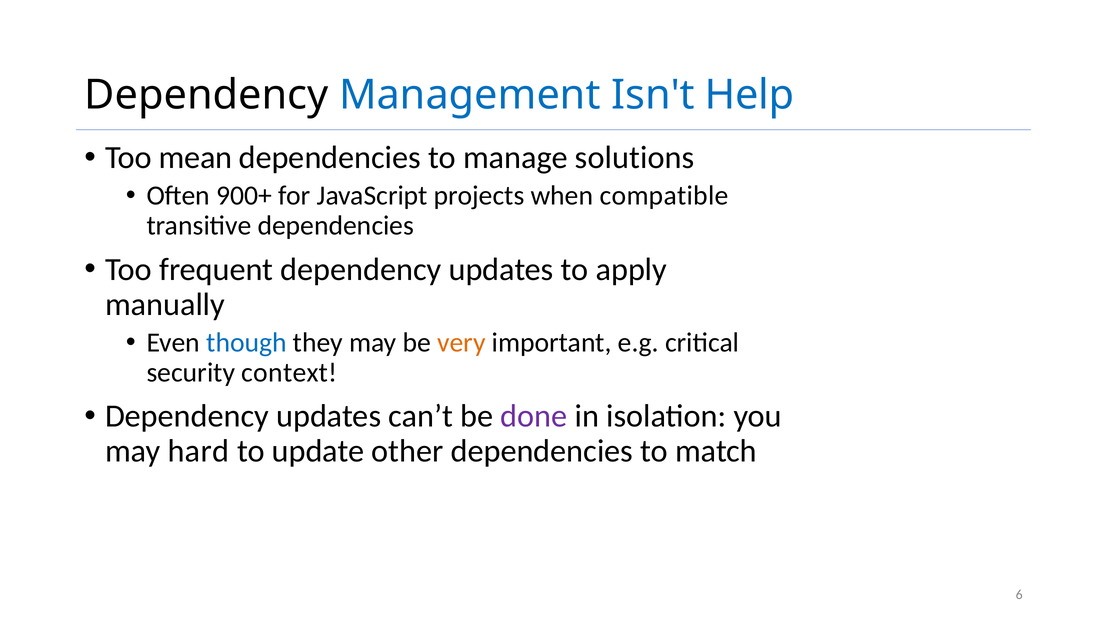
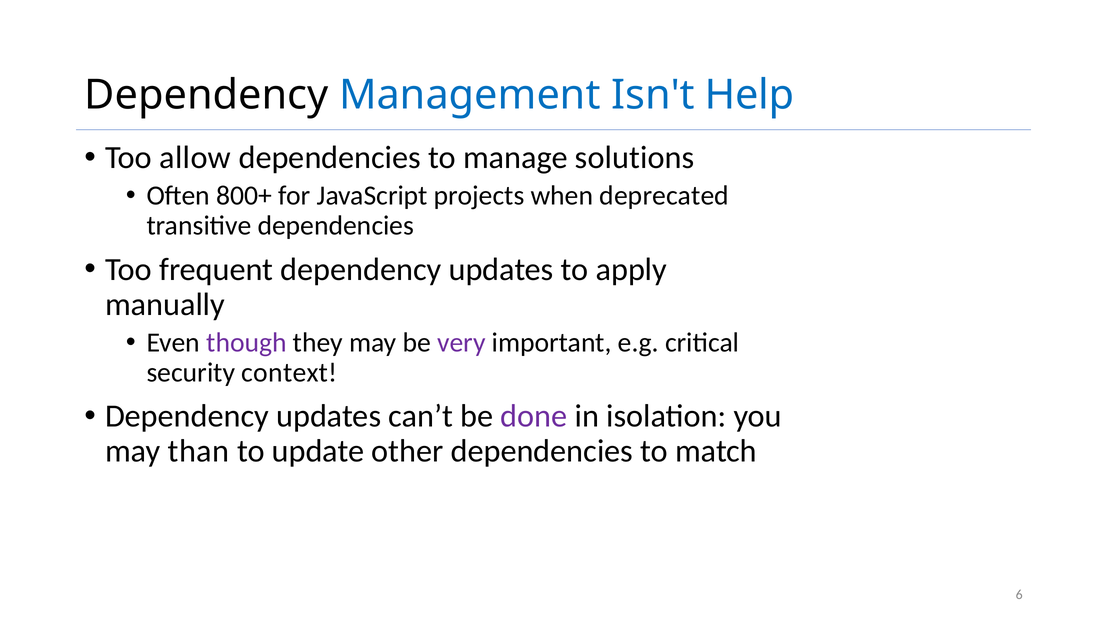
mean: mean -> allow (195, 158)
900+: 900+ -> 800+ (244, 196)
compatible: compatible -> deprecated (664, 196)
though colour: blue -> purple (246, 342)
very colour: orange -> purple (461, 342)
hard: hard -> than (198, 451)
